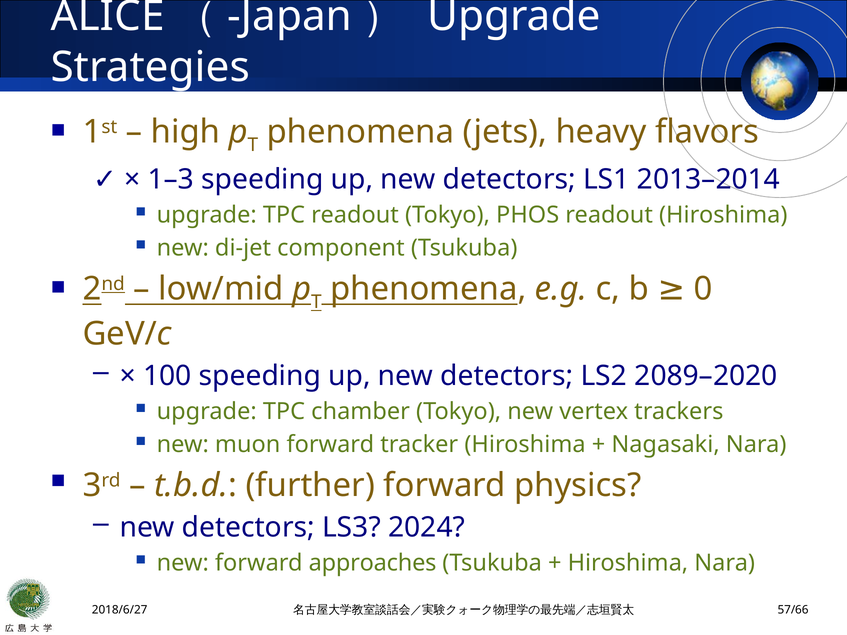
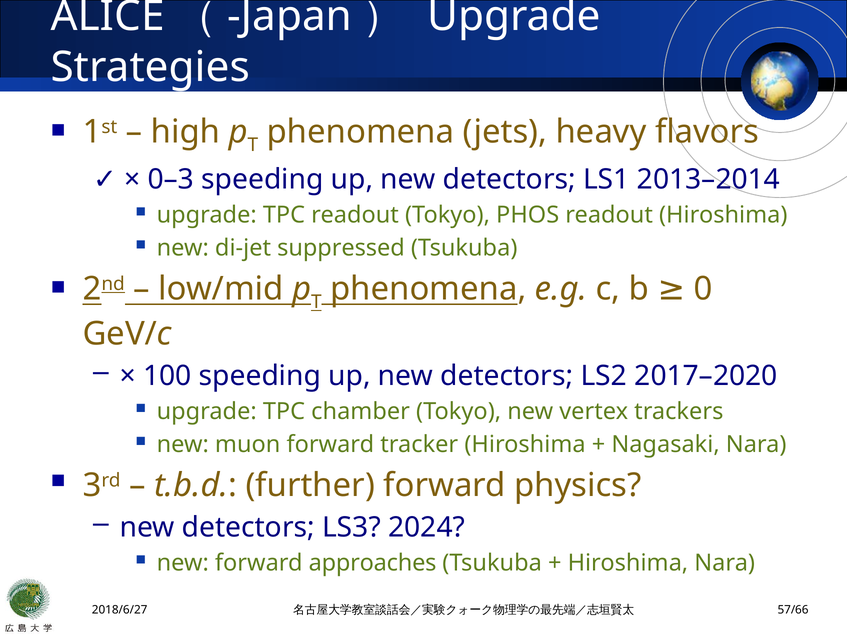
1–3: 1–3 -> 0–3 (171, 180)
component: component -> suppressed (341, 248)
2089–2020: 2089–2020 -> 2017–2020 (706, 376)
